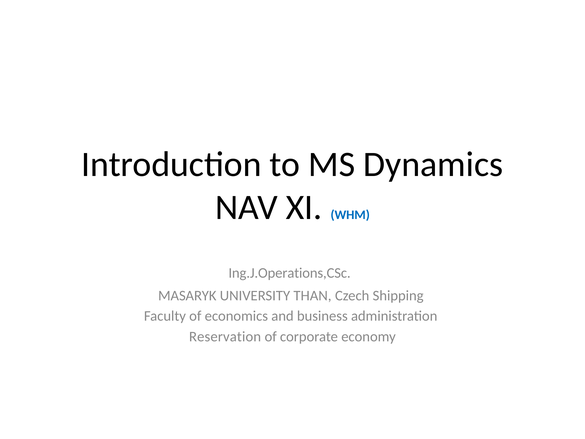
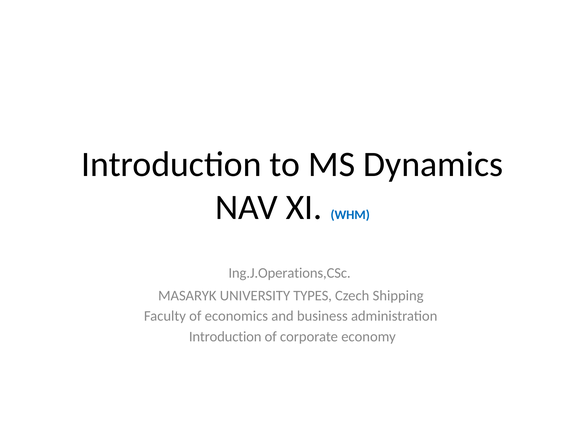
THAN: THAN -> TYPES (313, 295)
Reservation: Reservation -> Introduction (225, 336)
